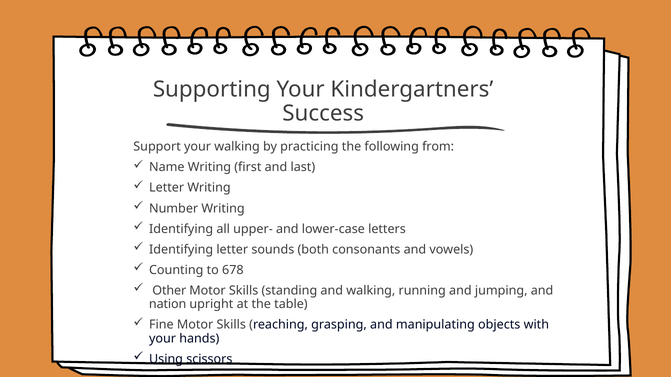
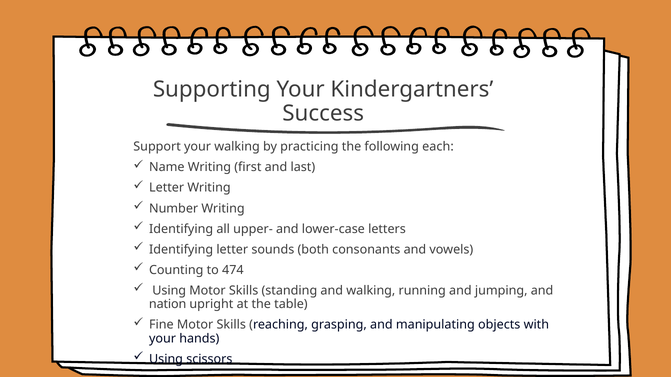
from: from -> each (438, 147)
678: 678 -> 474 (233, 270)
Other: Other -> Using (169, 291)
